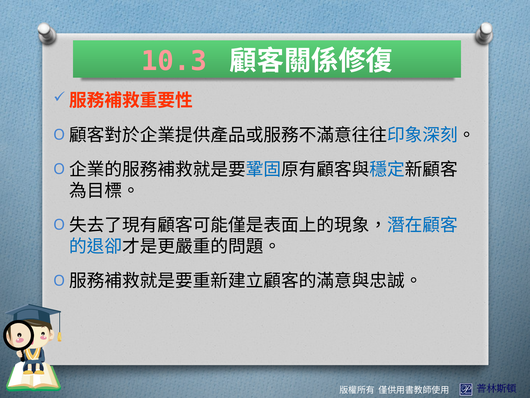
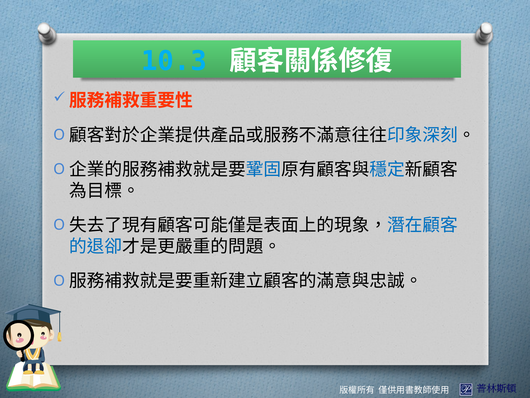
10.3 colour: pink -> light blue (174, 61)
